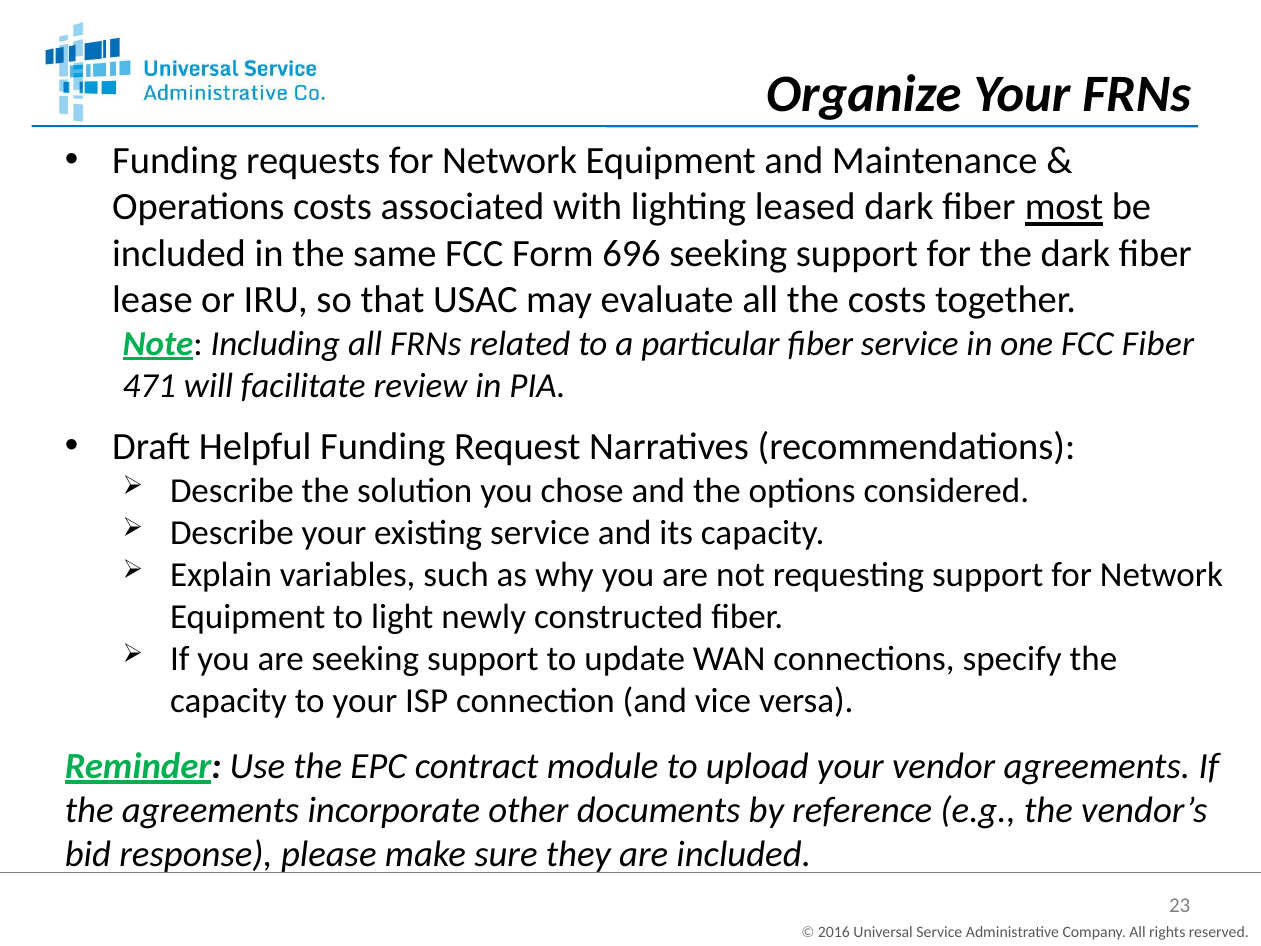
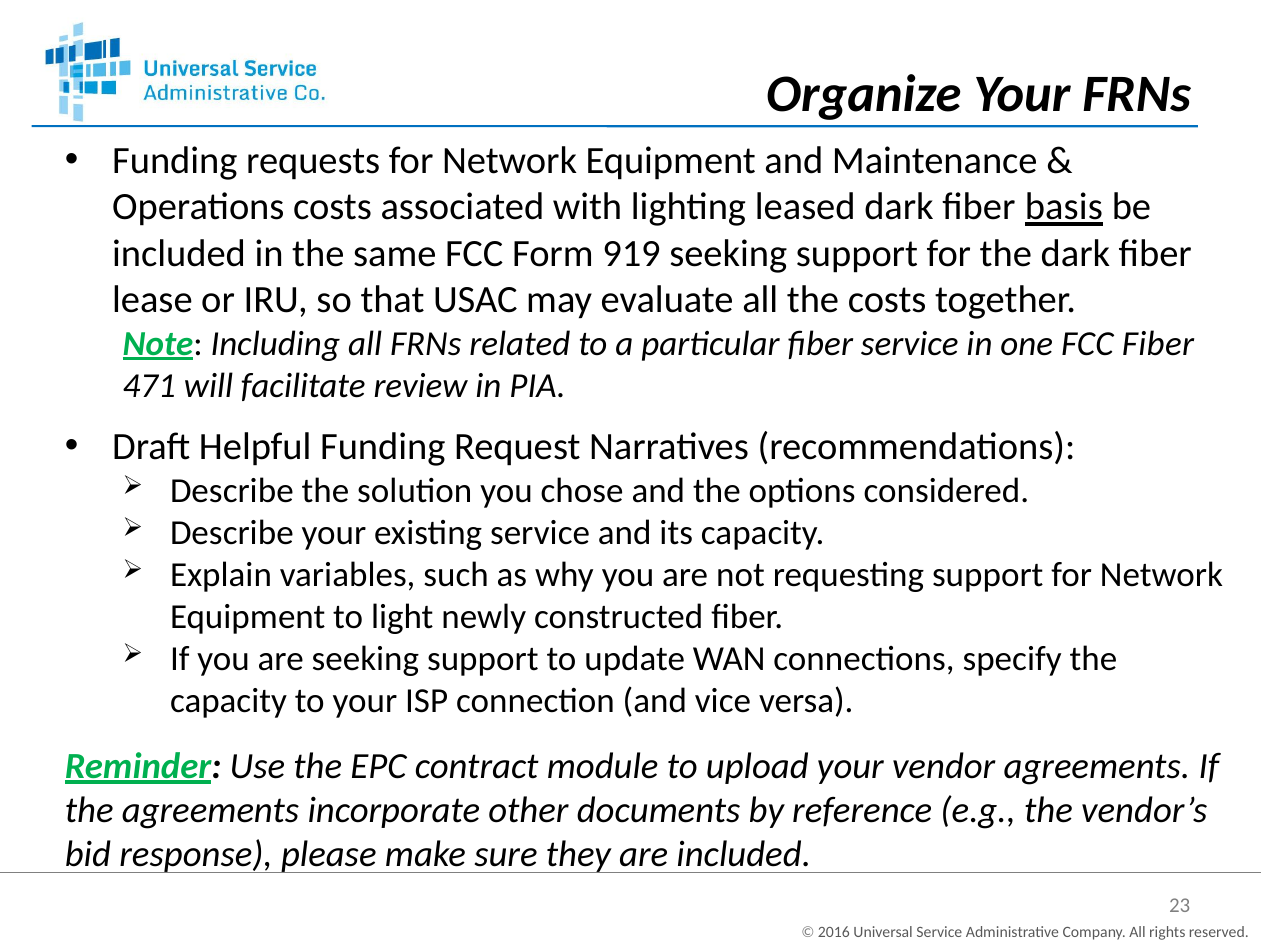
most: most -> basis (1064, 207)
696: 696 -> 919 (632, 253)
